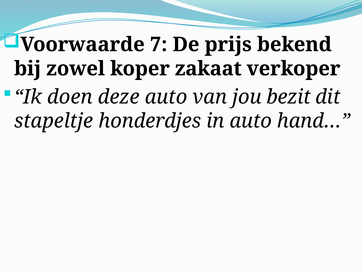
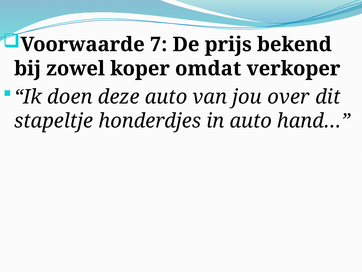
zakaat: zakaat -> omdat (208, 69)
bezit: bezit -> over (288, 97)
